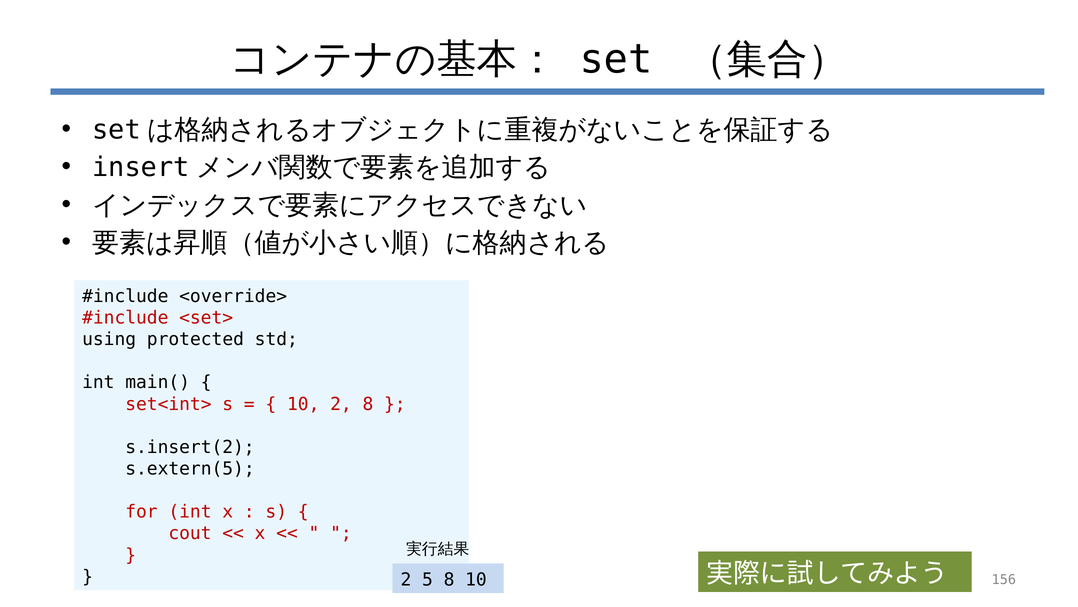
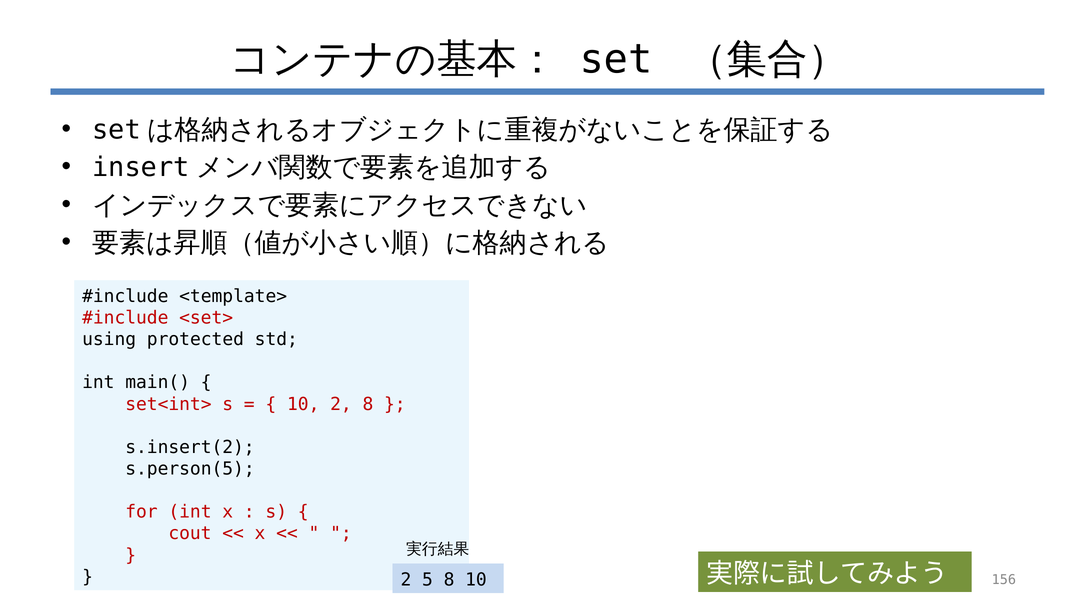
<override>: <override> -> <template> (233, 296)
s.extern(5: s.extern(5 -> s.person(5 (190, 468)
